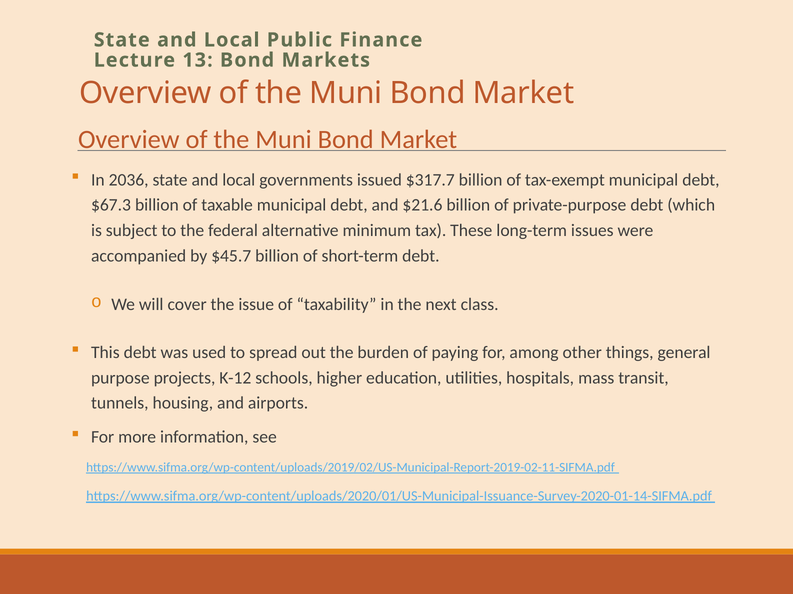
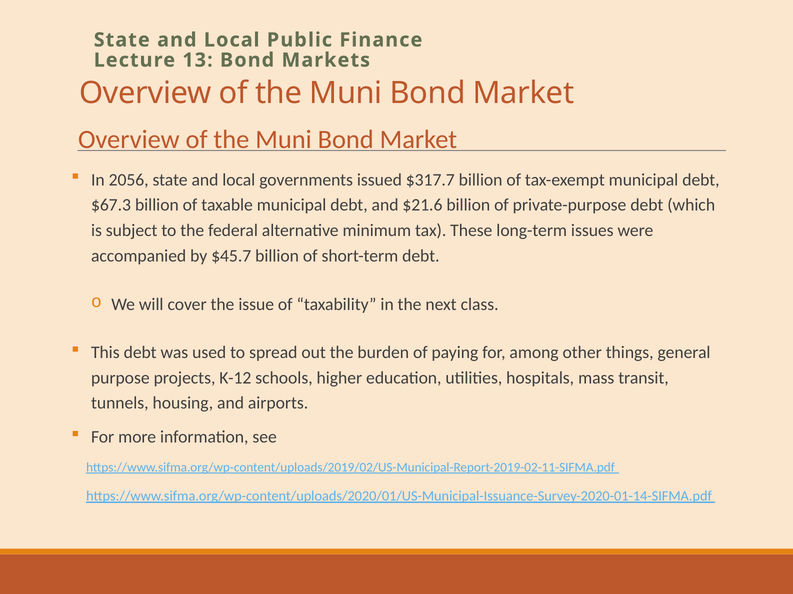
2036: 2036 -> 2056 (129, 180)
